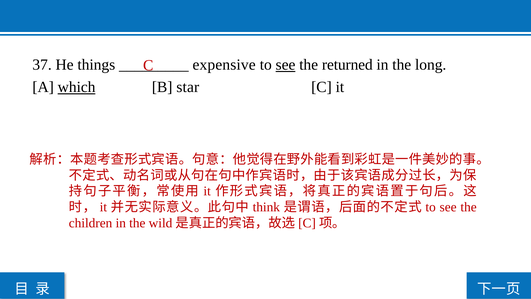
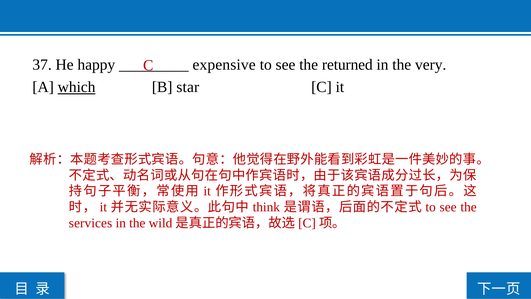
things: things -> happy (96, 65)
see underline: present -> none (286, 65)
long: long -> very (431, 65)
children: children -> services (91, 223)
